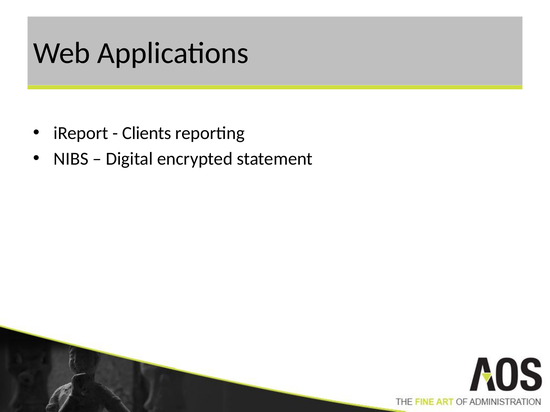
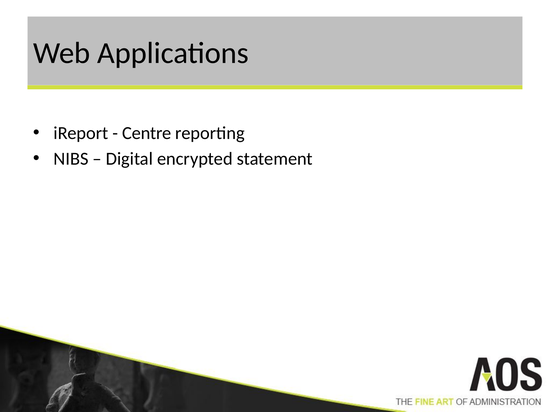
Clients: Clients -> Centre (147, 133)
